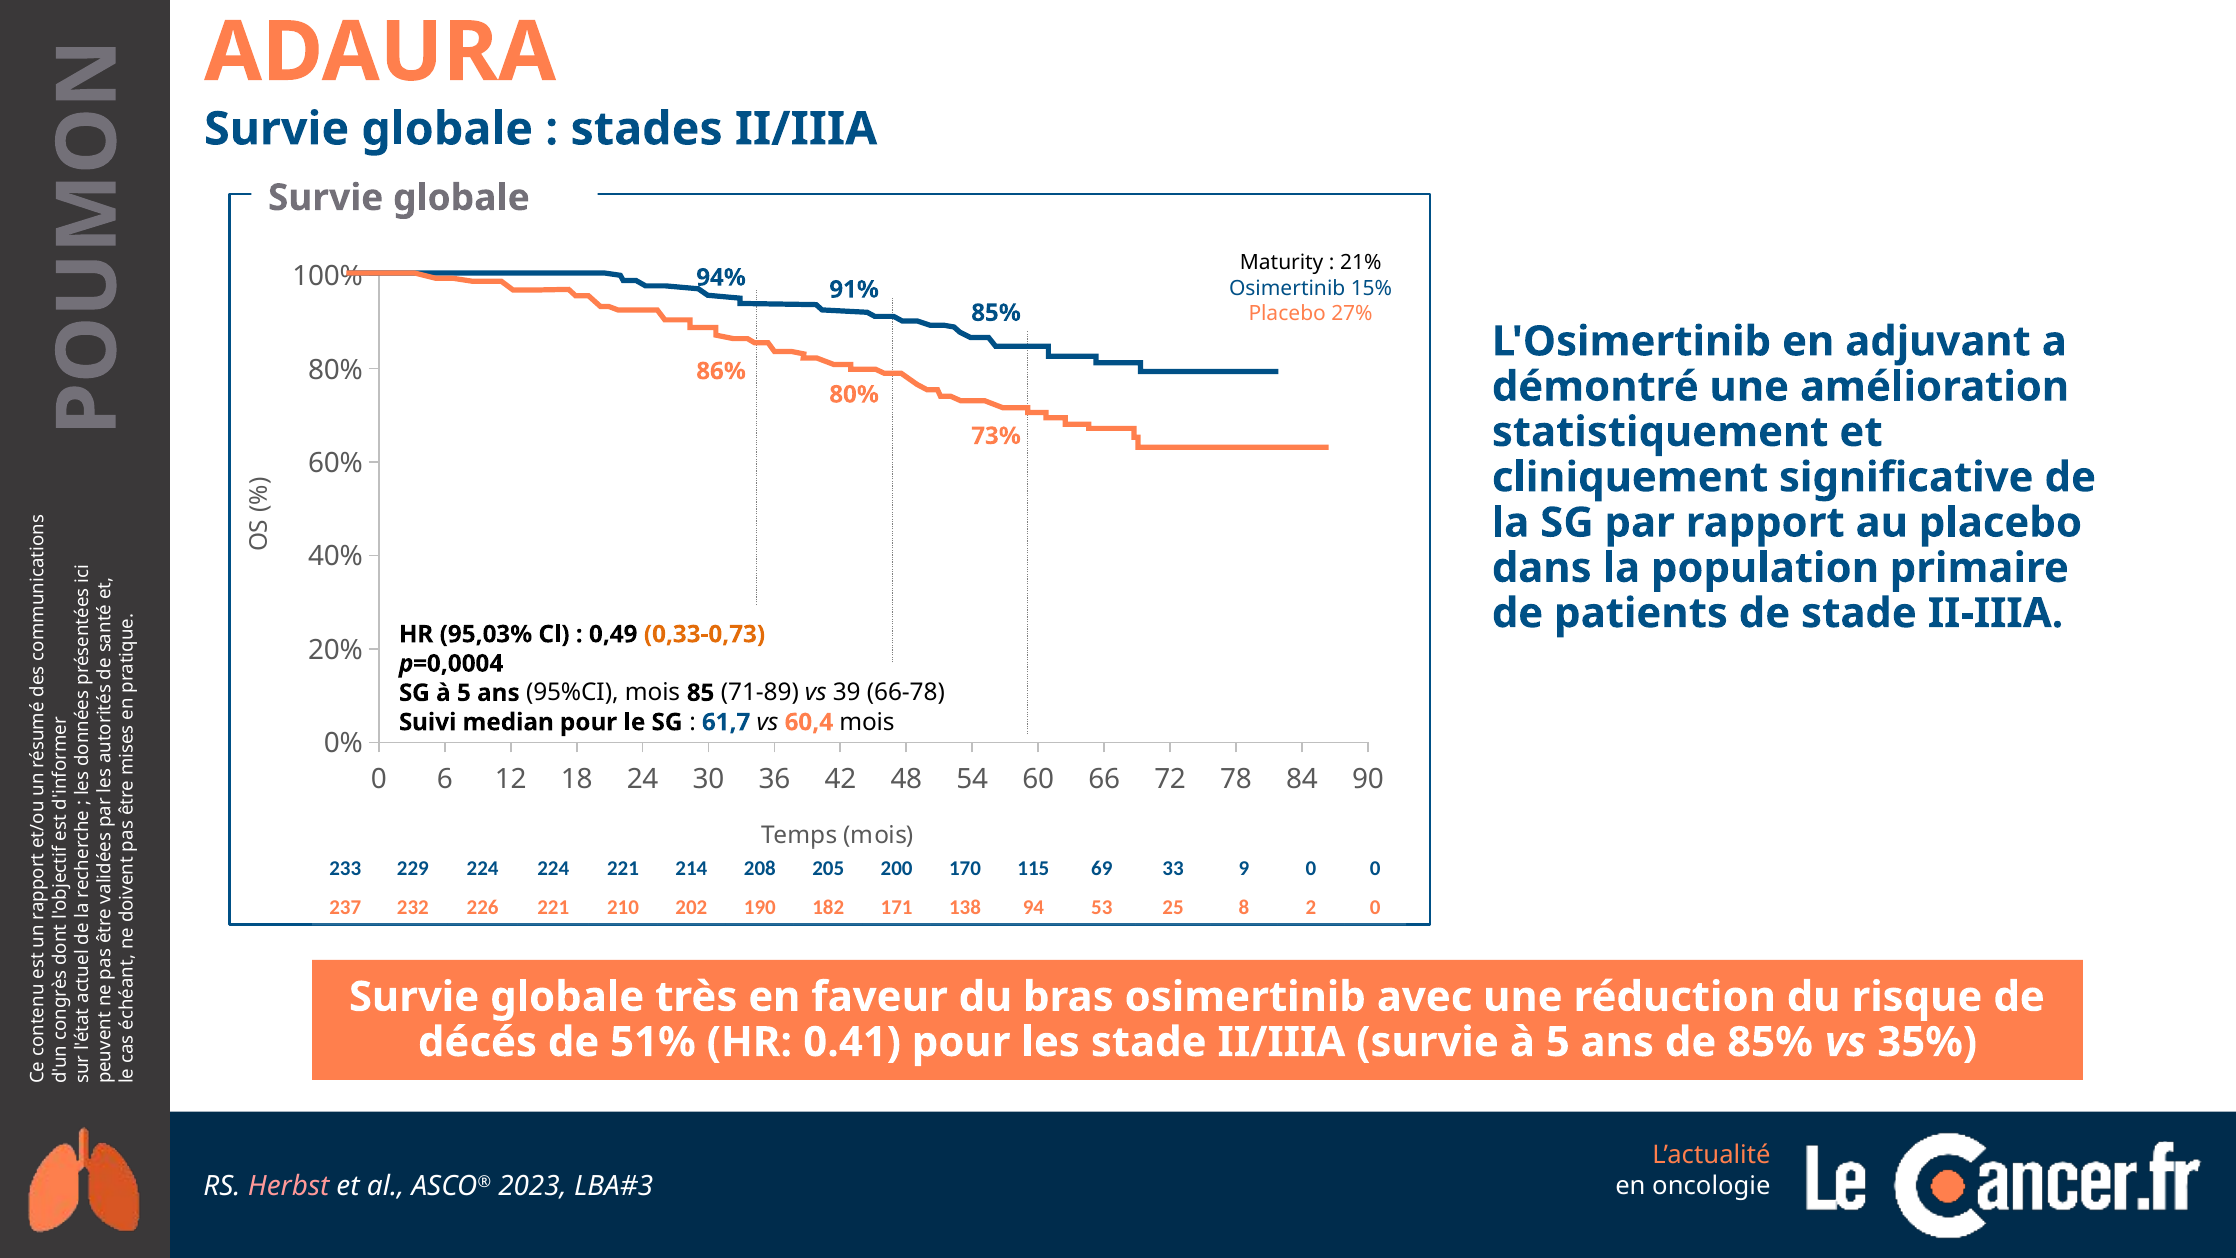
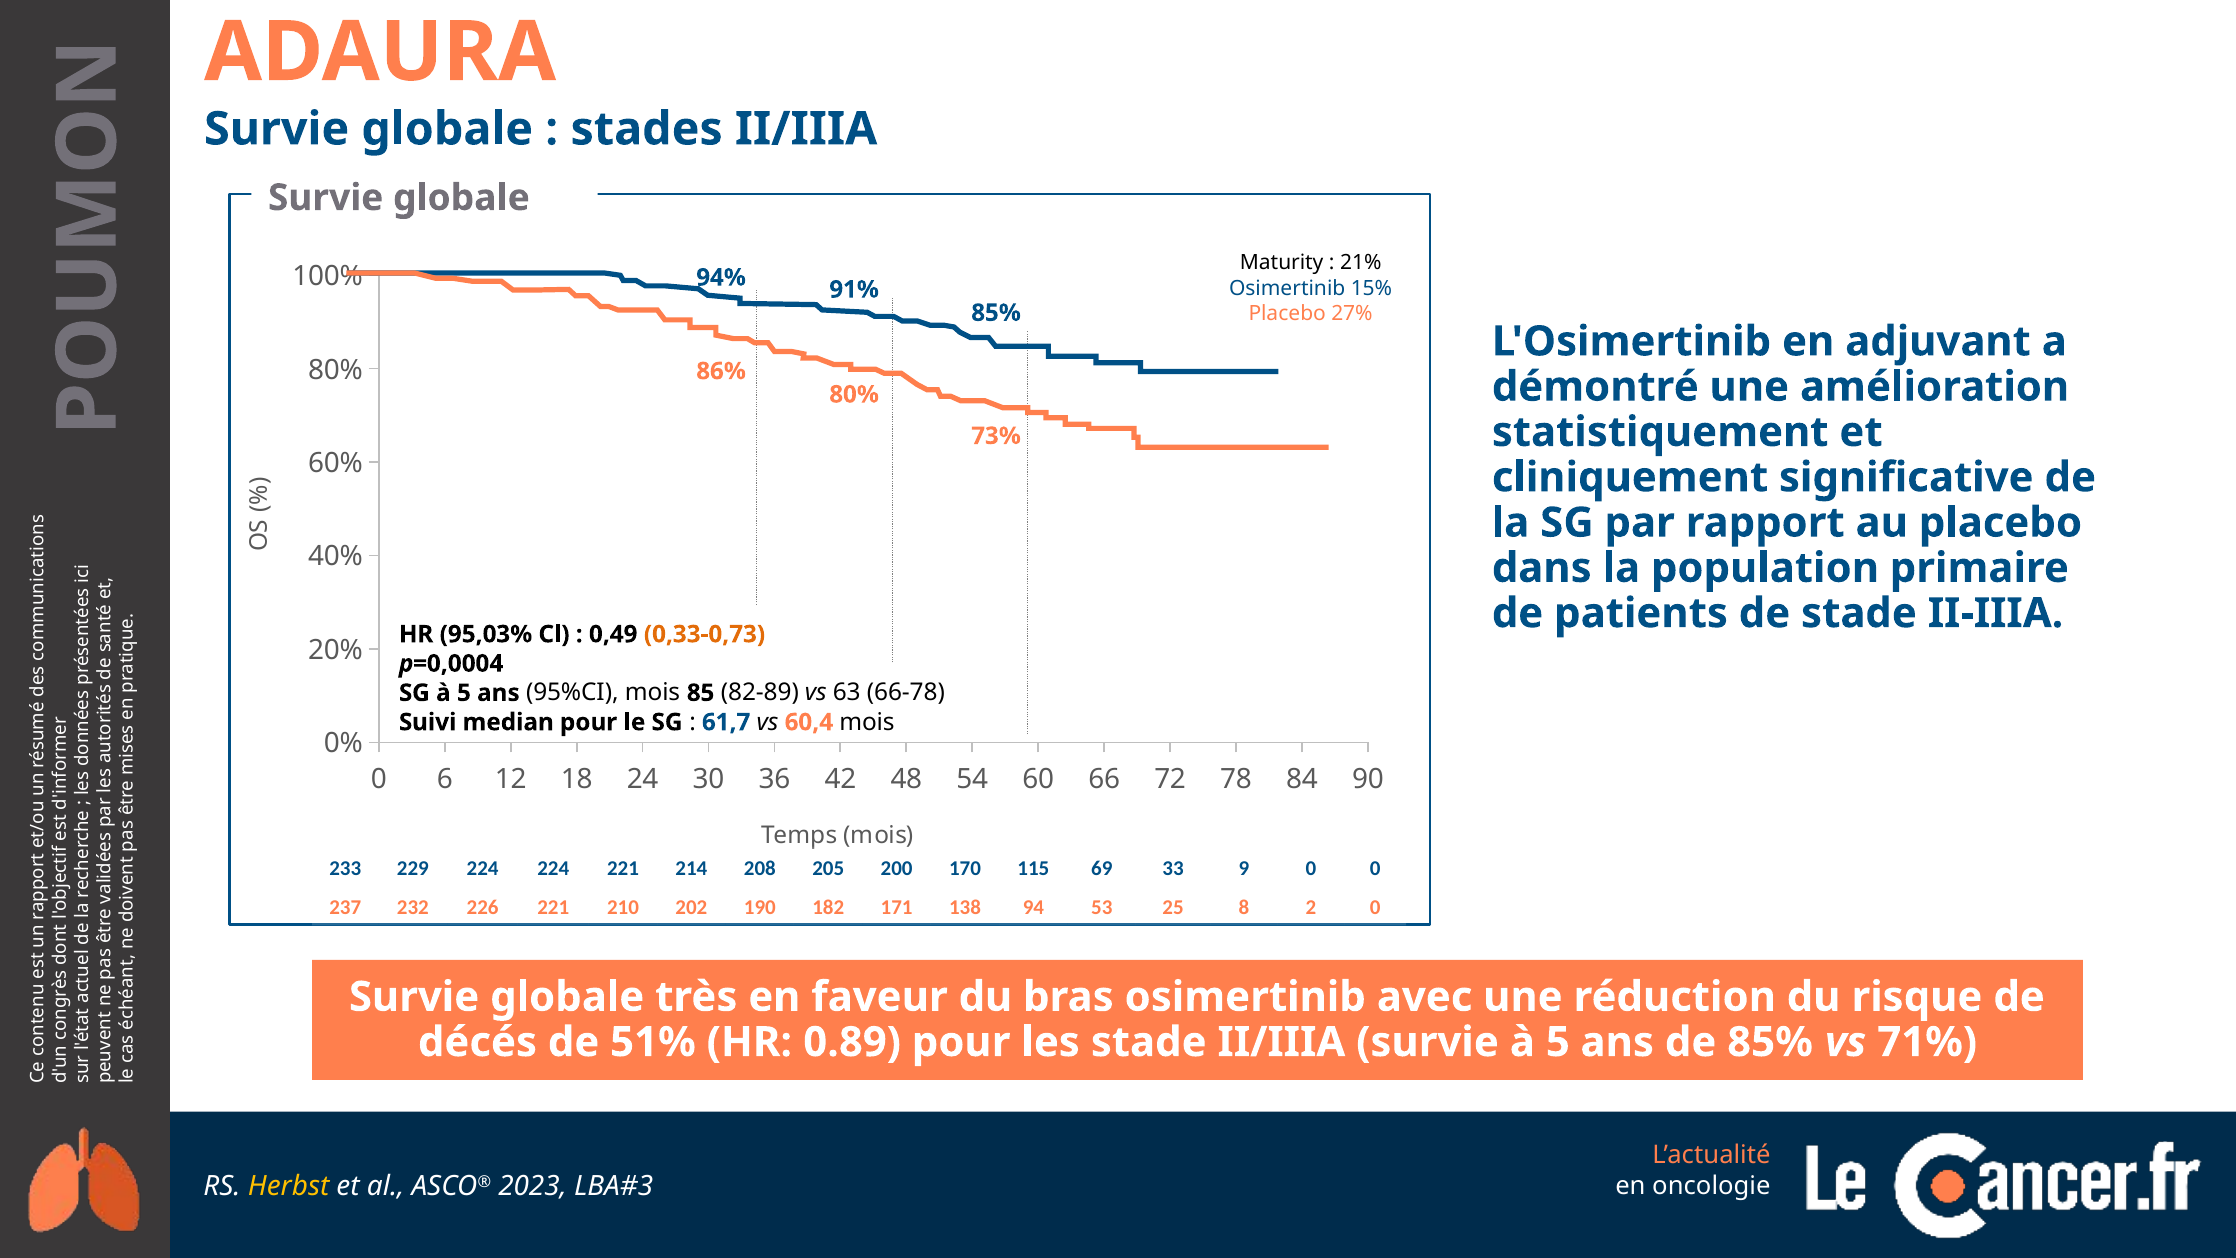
71-89: 71-89 -> 82-89 (760, 693)
39: 39 -> 63 (847, 693)
0.41: 0.41 -> 0.89 (852, 1042)
35%: 35% -> 71% (1927, 1042)
Herbst colour: pink -> yellow (289, 1187)
